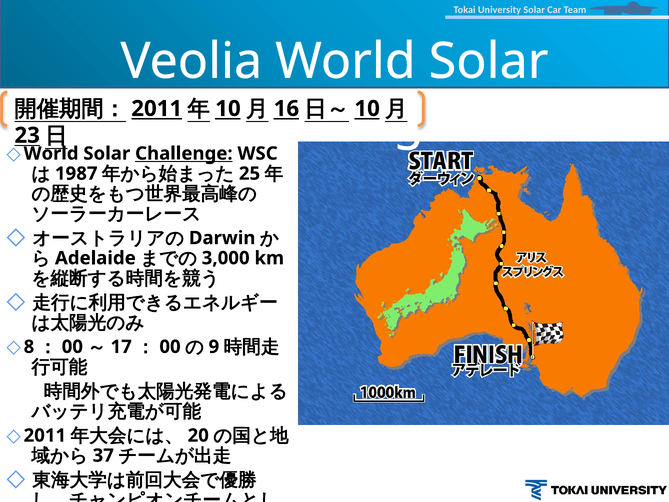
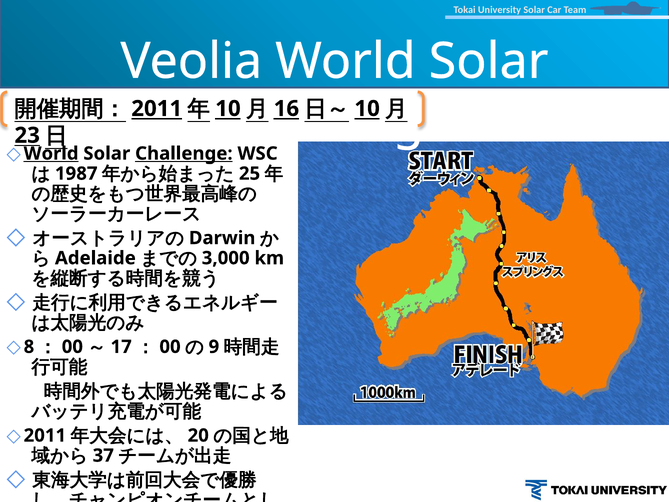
World underline: none -> present (51, 153)
